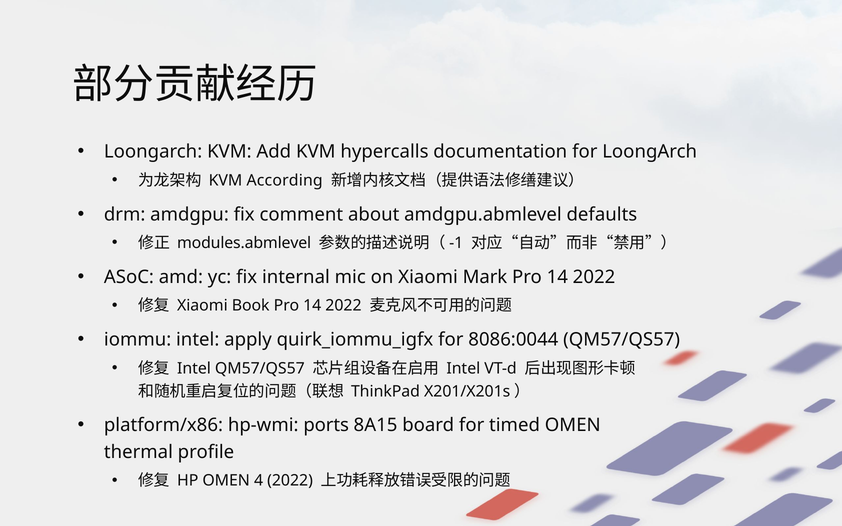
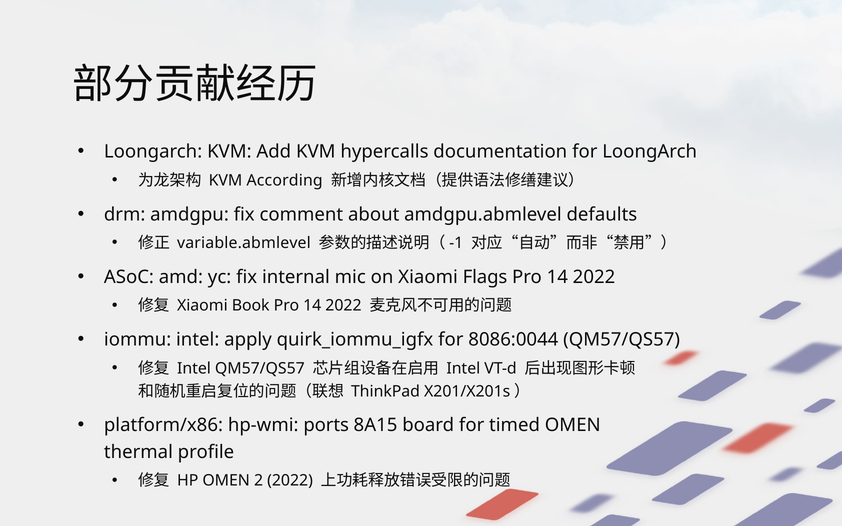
modules.abmlevel: modules.abmlevel -> variable.abmlevel (244, 243)
Mark: Mark -> Flags (485, 277)
4: 4 -> 2 (259, 481)
